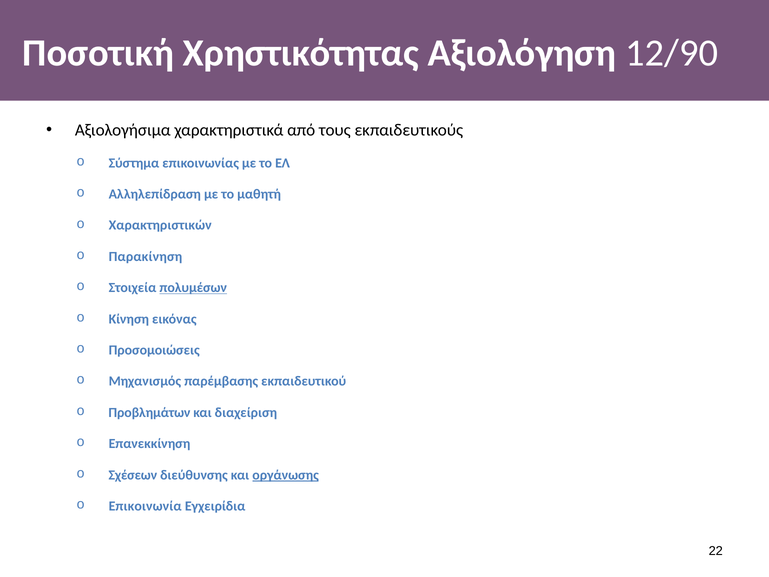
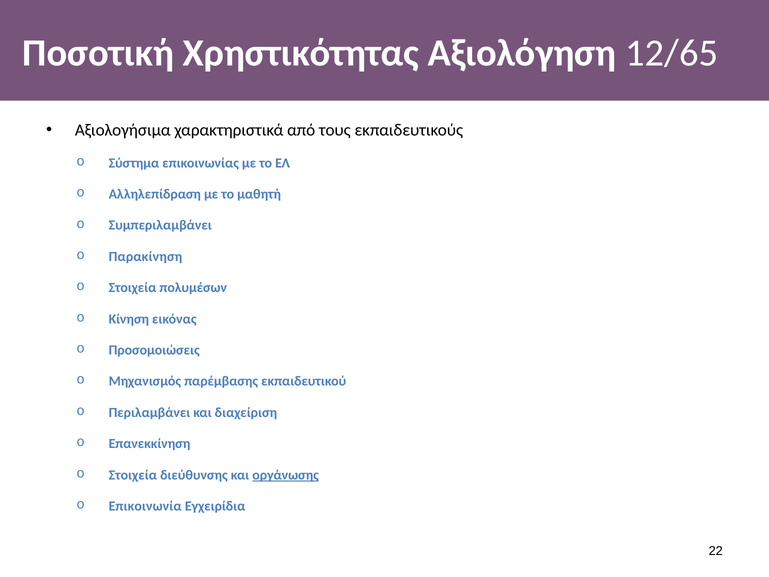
12/90: 12/90 -> 12/65 (672, 53)
Χαρακτηριστικών: Χαρακτηριστικών -> Συμπεριλαμβάνει (160, 225)
πολυμέσων underline: present -> none (193, 288)
Προβλημάτων: Προβλημάτων -> Περιλαμβάνει (149, 412)
Σχέσεων: Σχέσεων -> Στοιχεία (133, 475)
